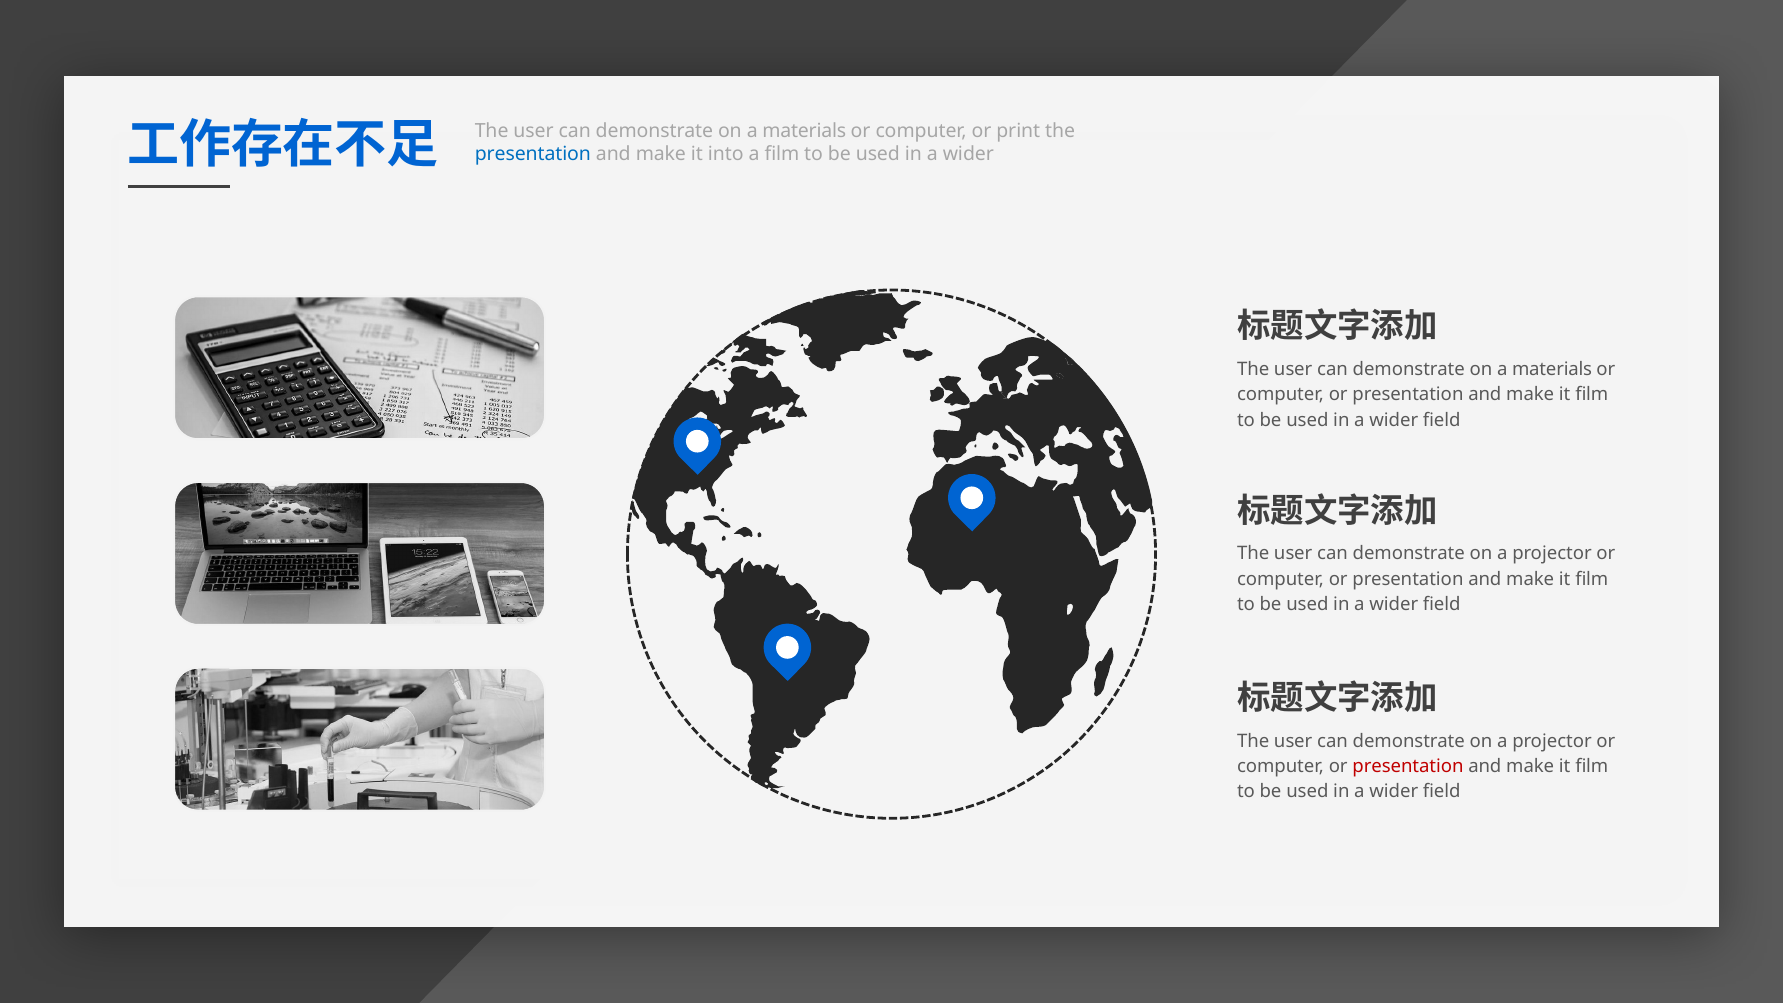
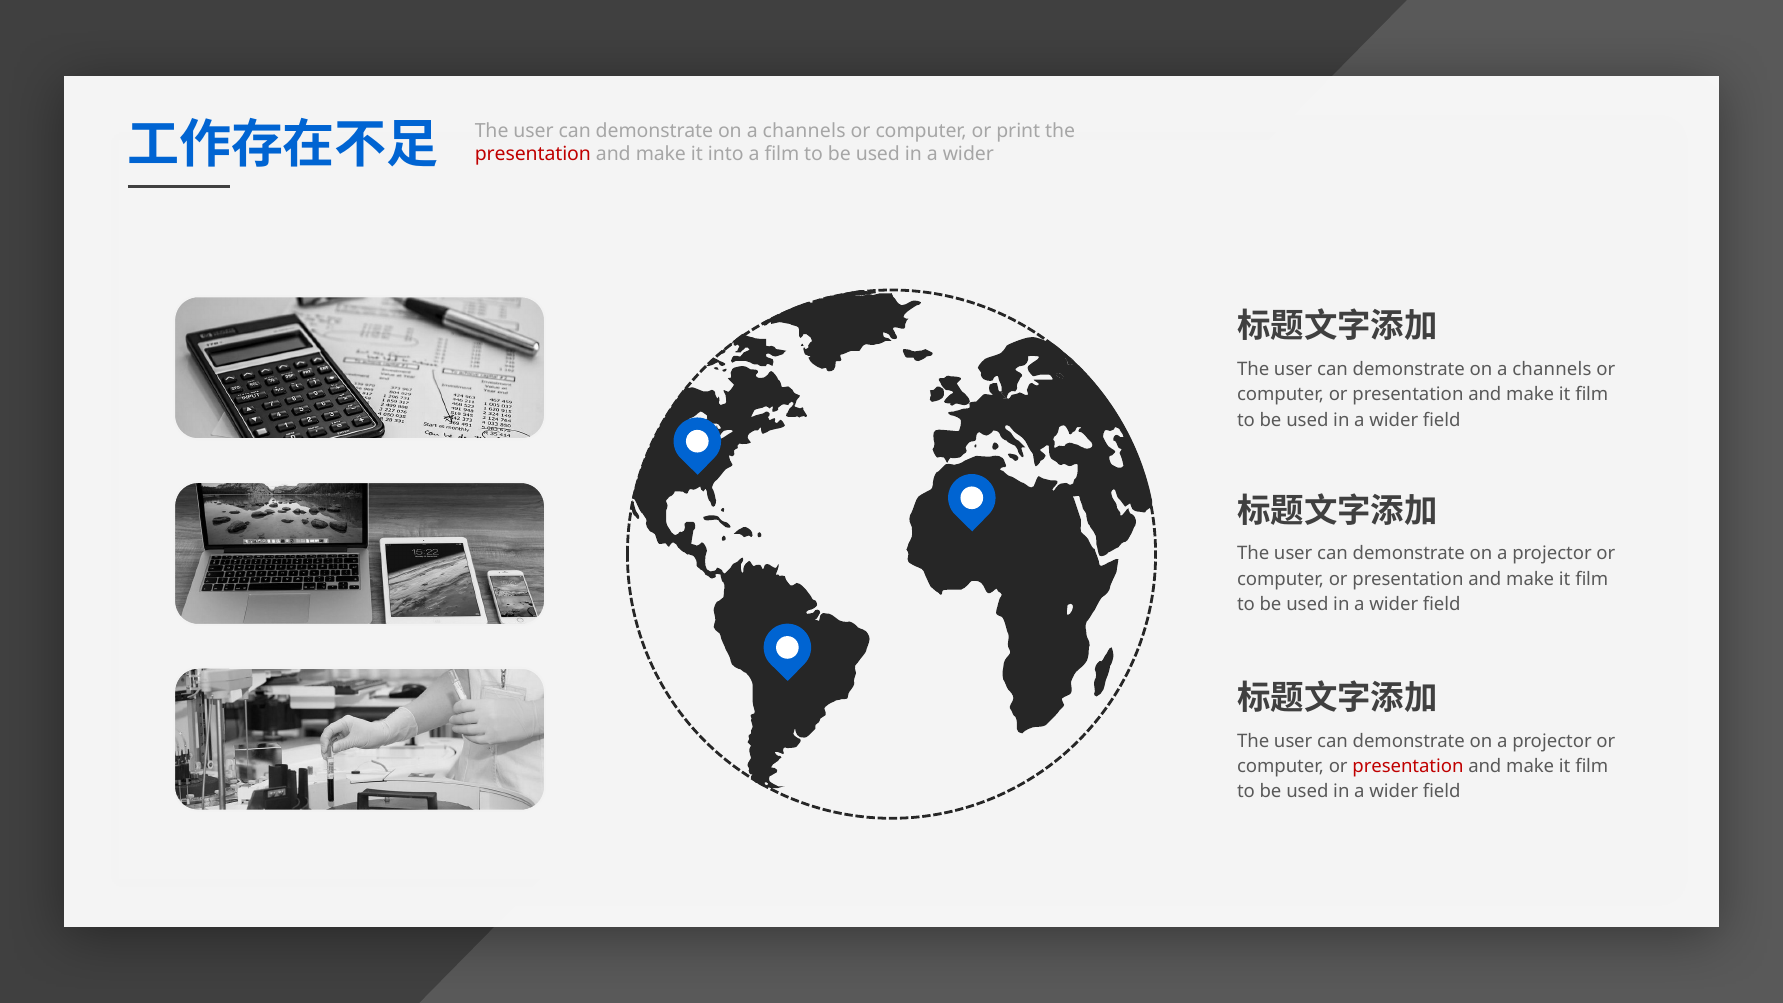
materials: materials -> channels (804, 131)
presentation colour: blue -> red (533, 155)
materials: materials -> channels (1552, 369)
